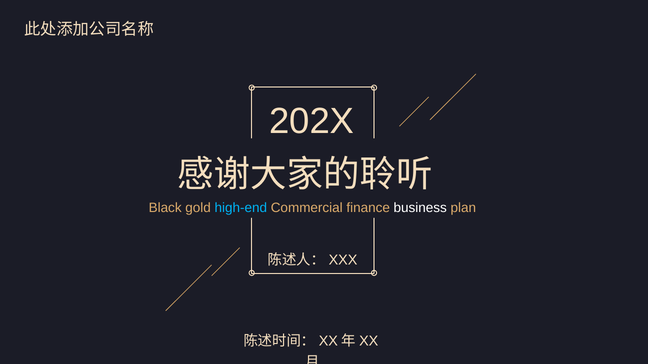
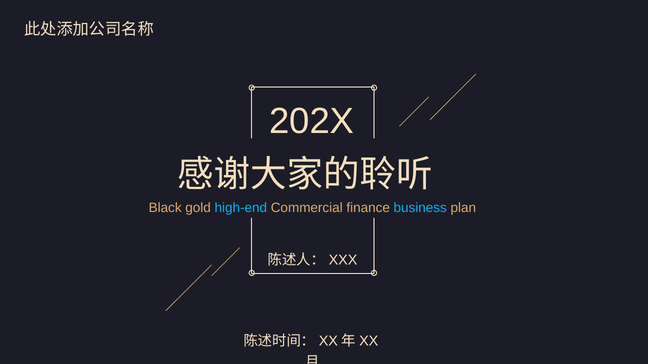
business colour: white -> light blue (420, 208)
